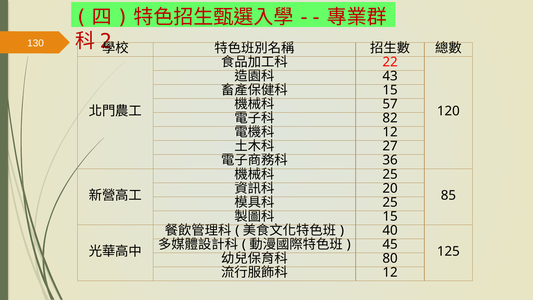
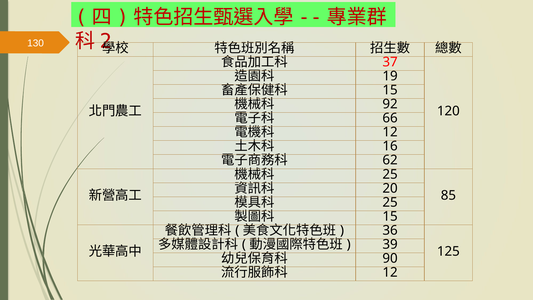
22: 22 -> 37 (390, 62)
43: 43 -> 19 (390, 76)
57: 57 -> 92 (390, 104)
82: 82 -> 66 (390, 118)
27: 27 -> 16 (390, 146)
36: 36 -> 62 (390, 160)
40: 40 -> 36 (390, 230)
45: 45 -> 39 (390, 244)
80: 80 -> 90 (390, 258)
